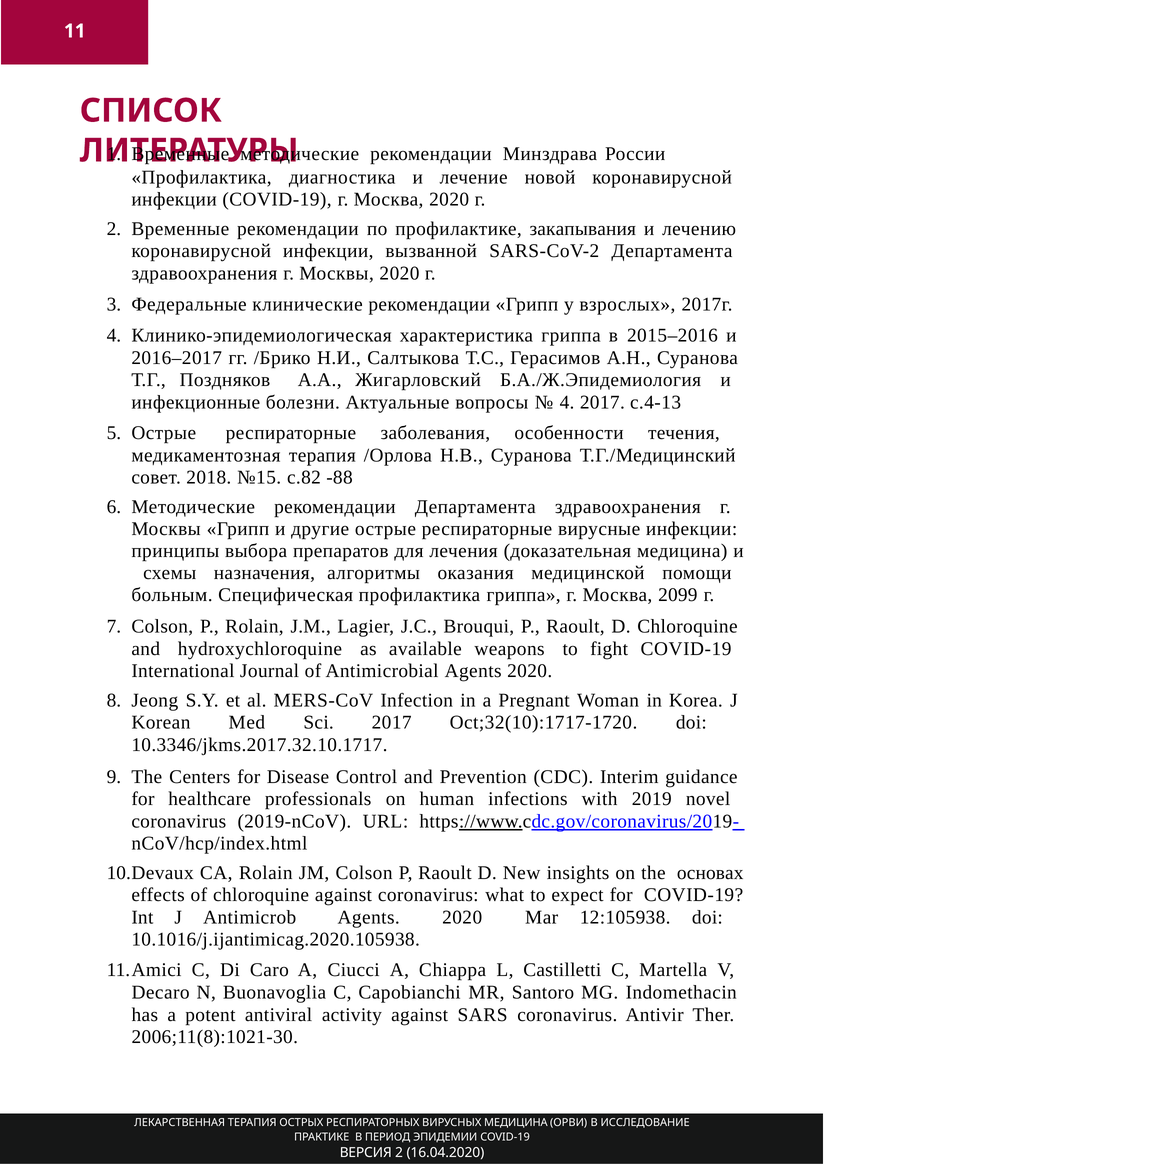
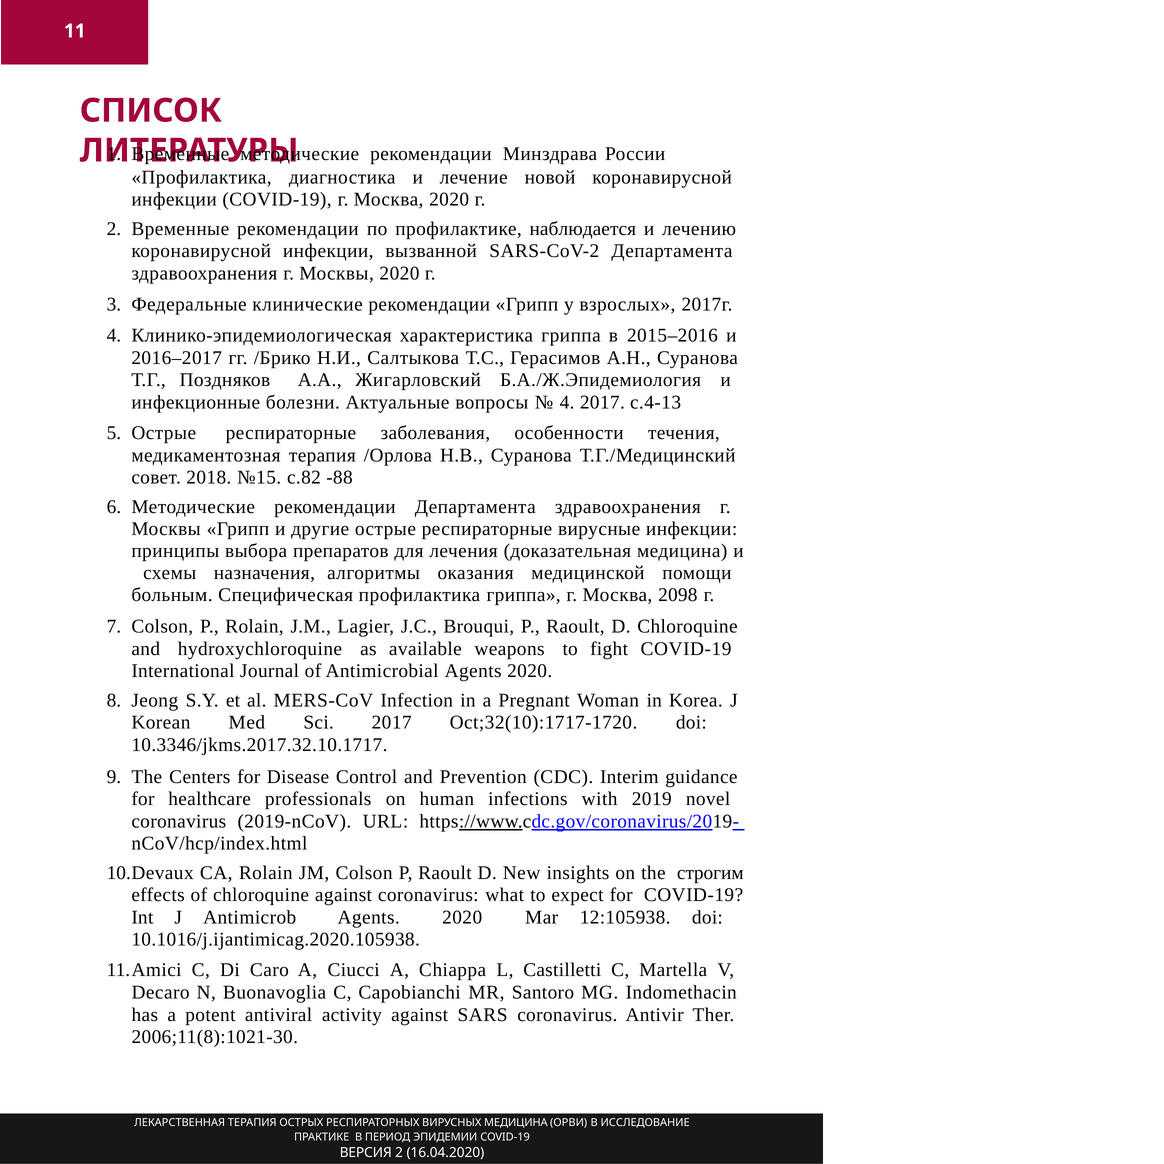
закапывания: закапывания -> наблюдается (583, 229)
2099: 2099 -> 2098 (678, 595)
основах: основах -> строгим (710, 873)
